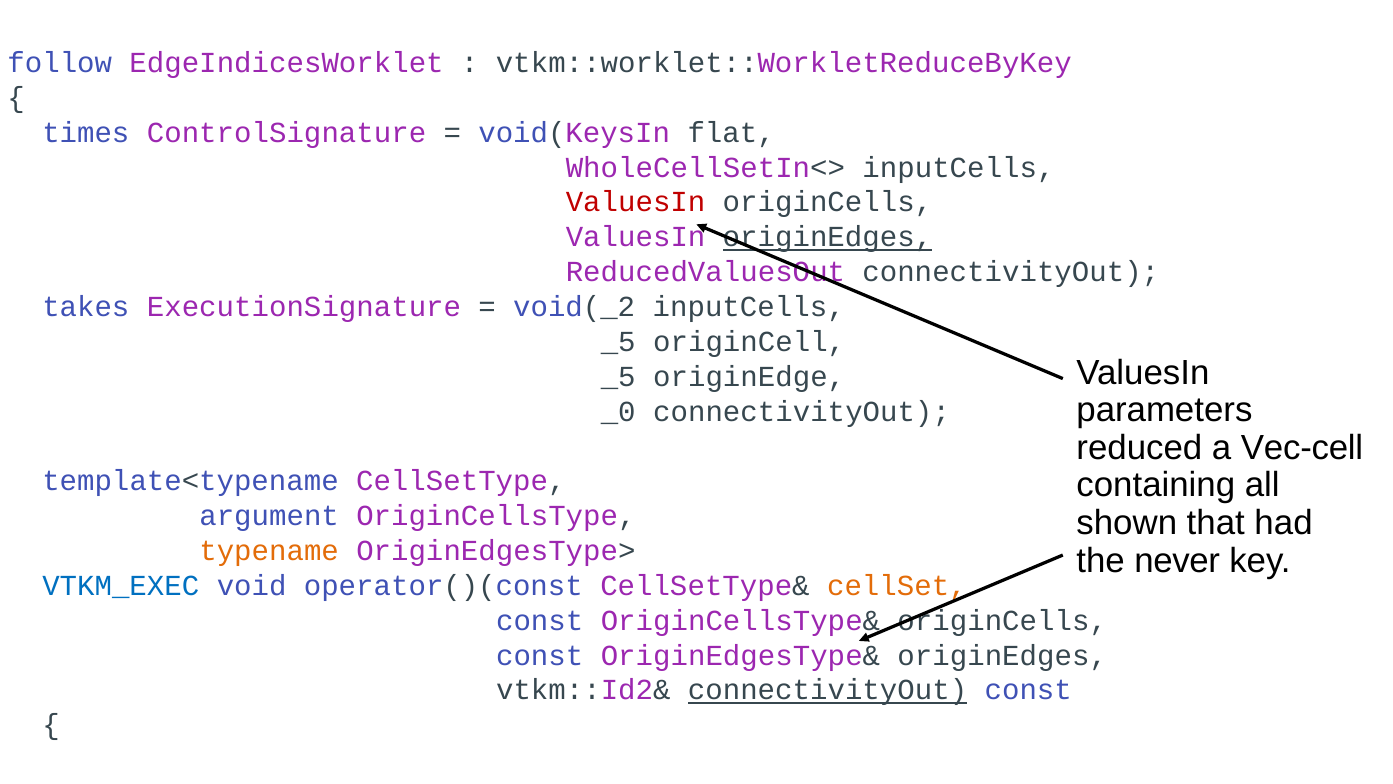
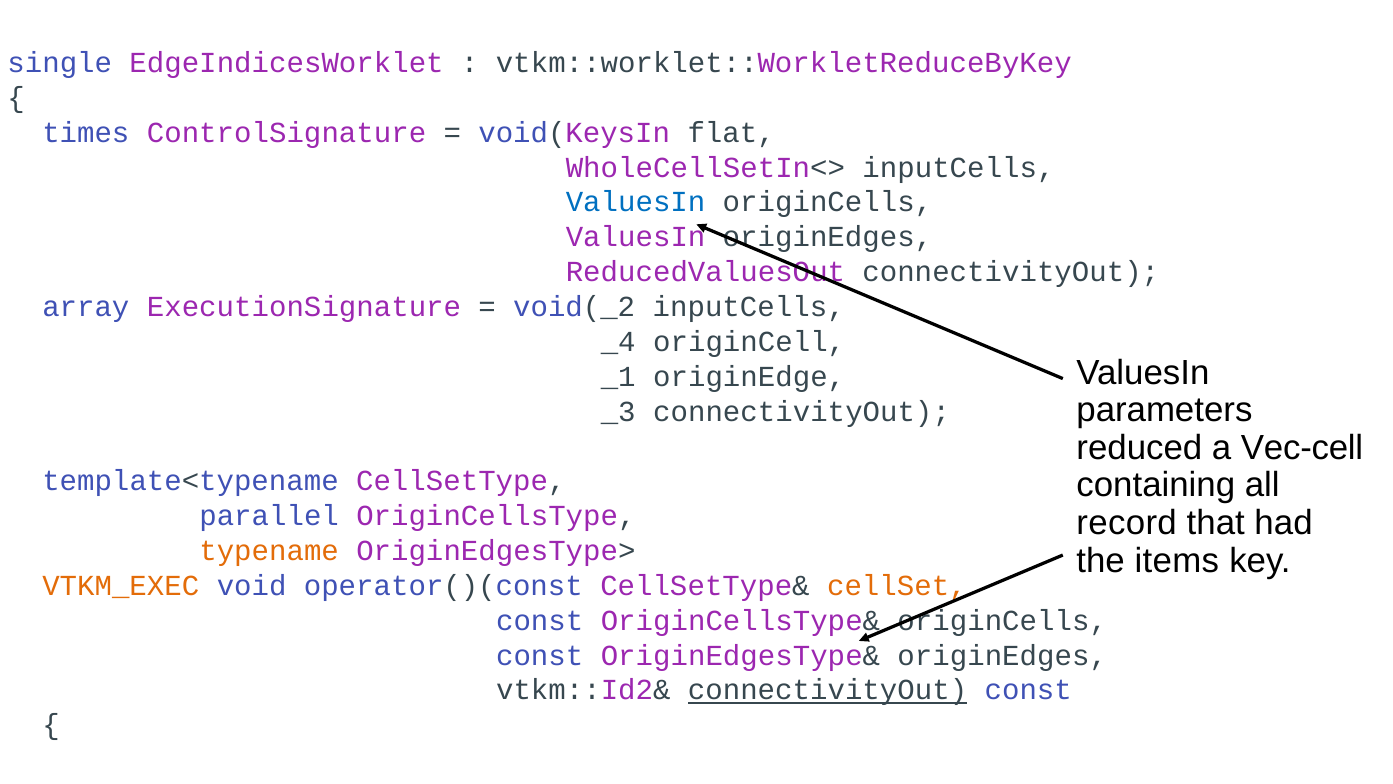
follow: follow -> single (60, 63)
ValuesIn colour: red -> blue (636, 202)
originEdges underline: present -> none (827, 237)
takes: takes -> array (86, 307)
_5: _5 -> _4 (618, 342)
_5: _5 -> _1 (618, 376)
_0: _0 -> _3 (618, 411)
argument: argument -> parallel (269, 516)
shown: shown -> record (1127, 523)
never: never -> items (1177, 561)
VTKM_EXEC colour: blue -> orange (121, 586)
